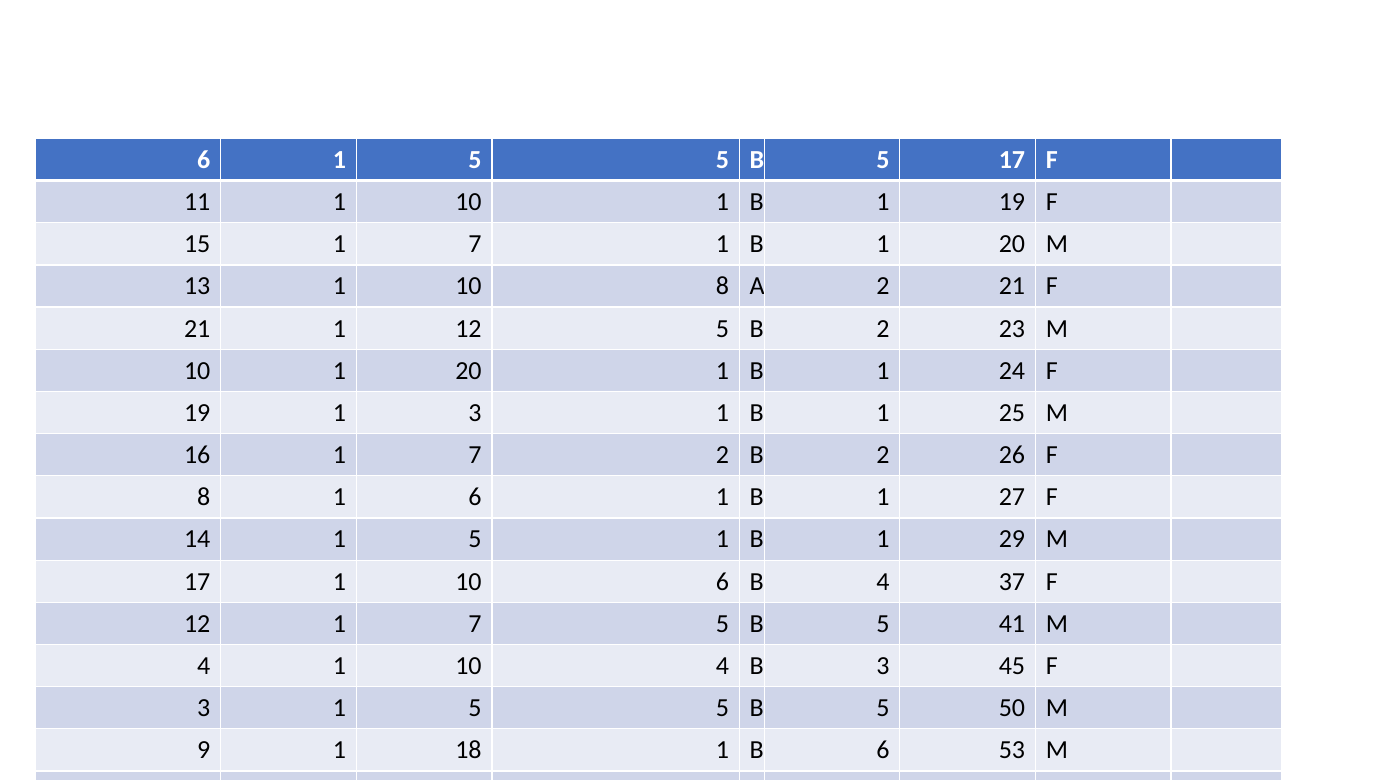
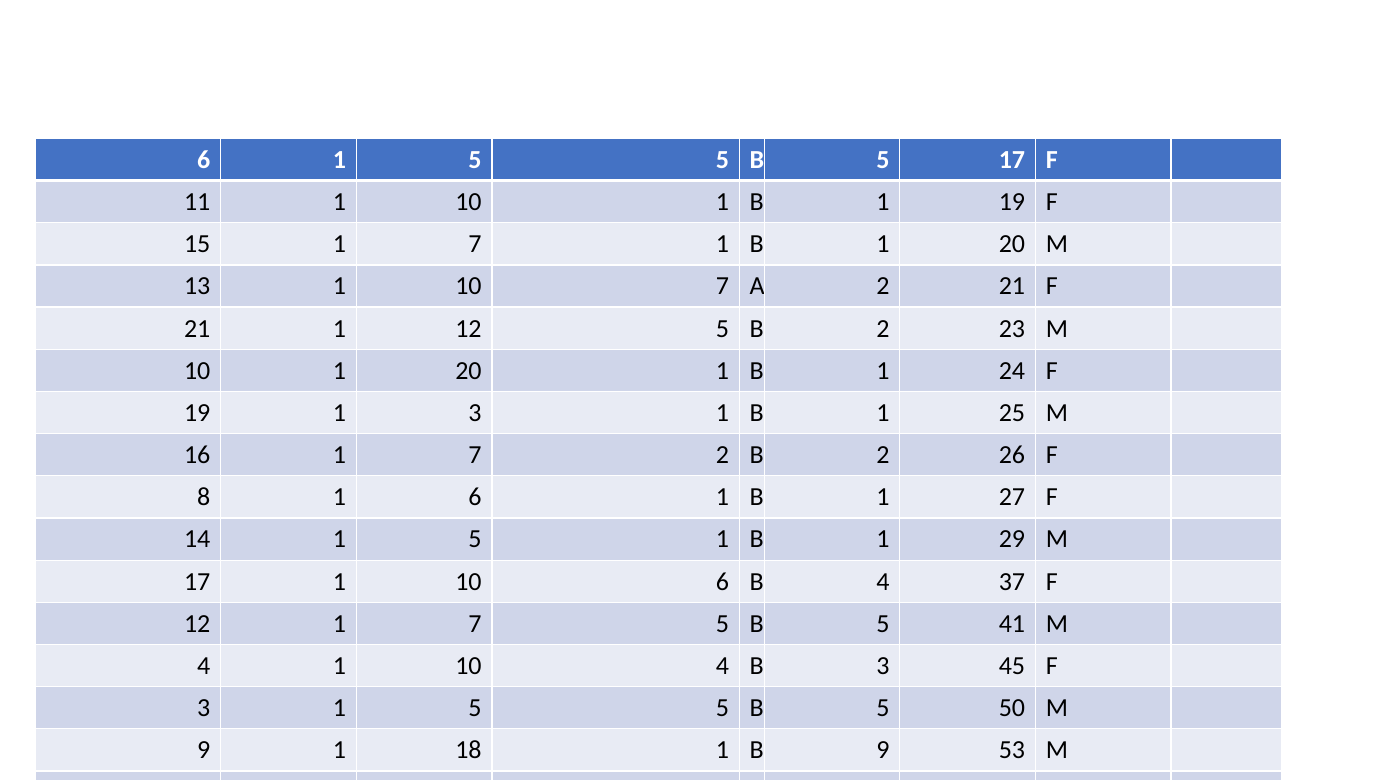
10 8: 8 -> 7 (722, 286)
1 B 6: 6 -> 9 (883, 750)
